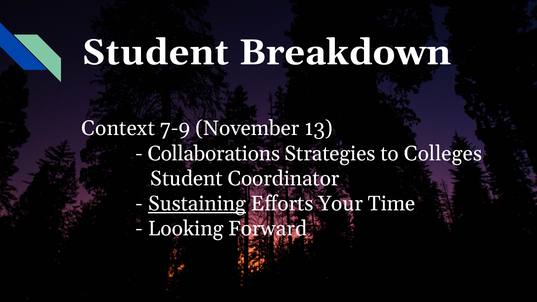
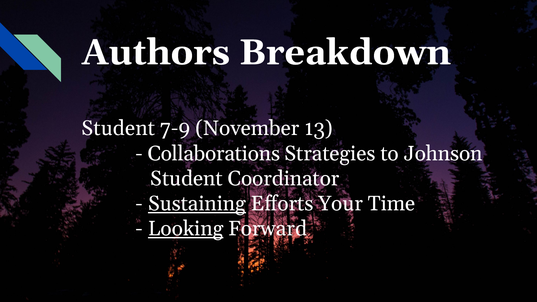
Student: Student -> Authors (156, 52)
Context: Context -> Student (118, 128)
Colleges: Colleges -> Johnson (443, 153)
Looking underline: none -> present (186, 229)
